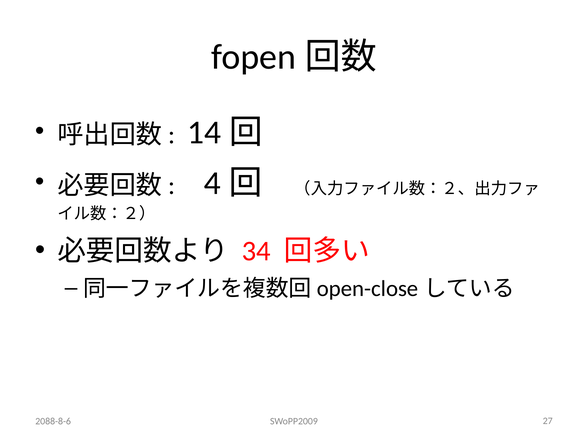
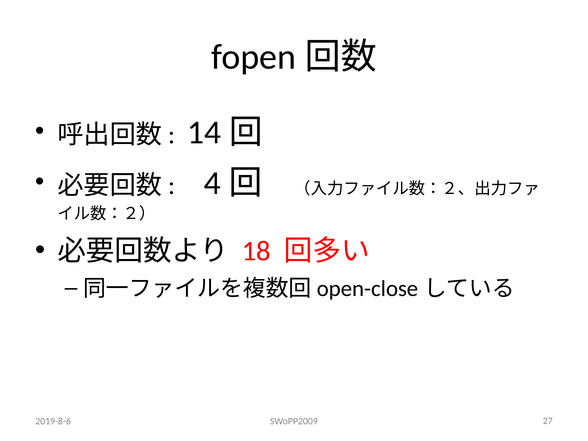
34: 34 -> 18 (256, 251)
2088-8-6: 2088-8-6 -> 2019-8-6 (53, 421)
